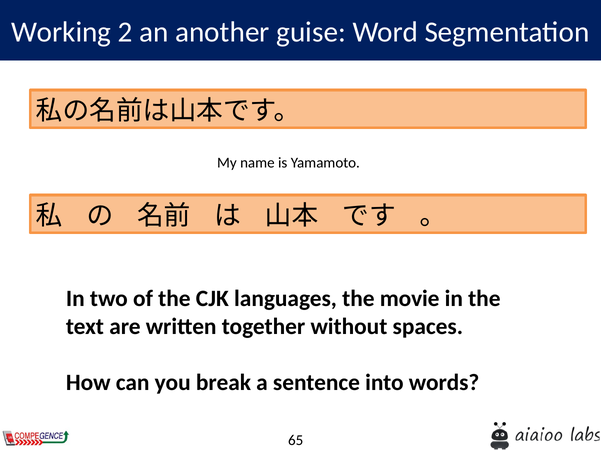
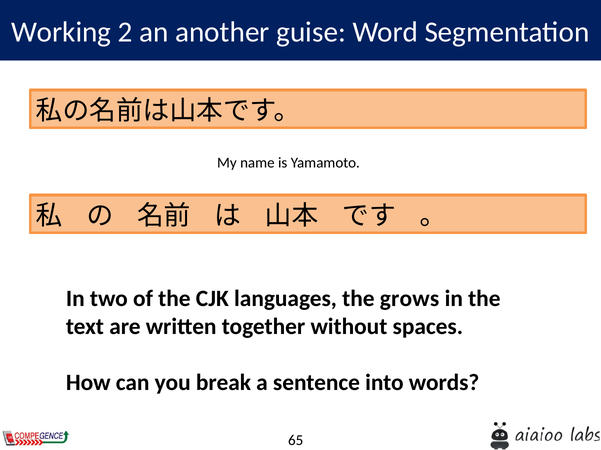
movie: movie -> grows (409, 299)
